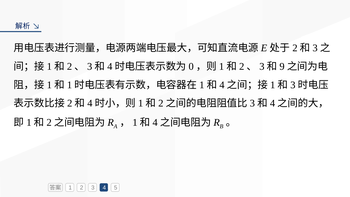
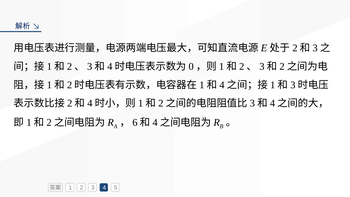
9: 9 -> 2 (282, 66)
1: 1 -> 2 (69, 85)
1: 1 -> 6 (135, 122)
